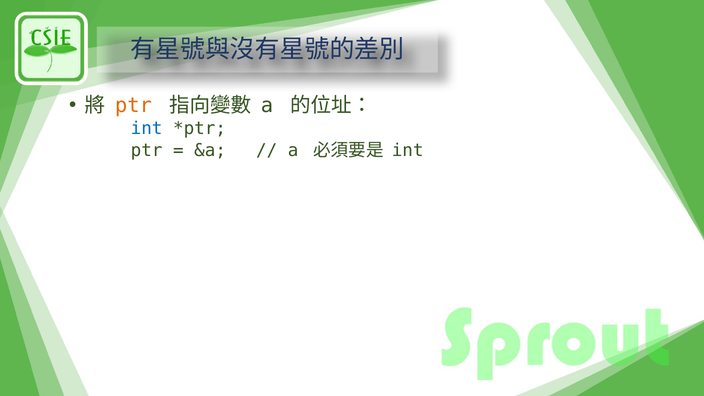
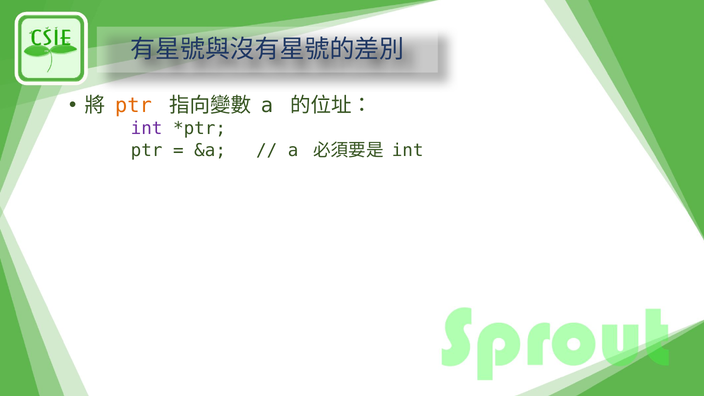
int colour: blue -> purple (147, 129)
